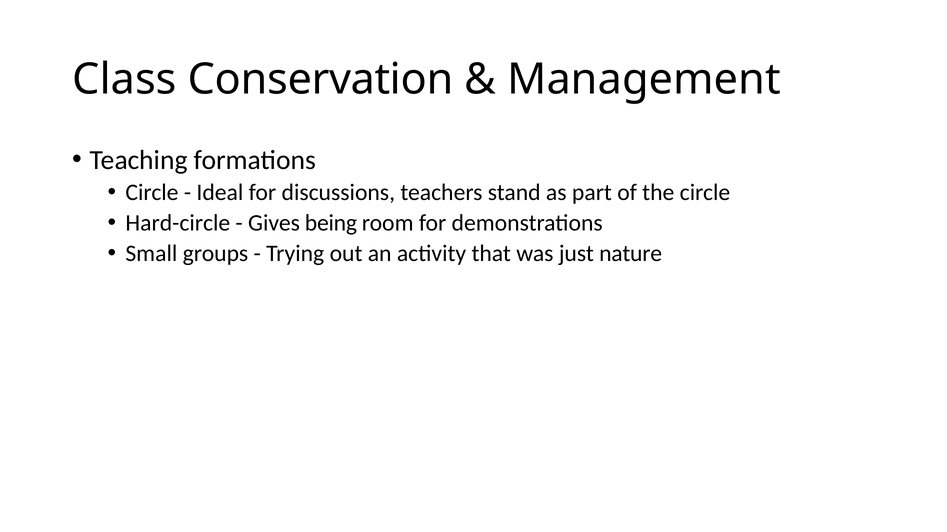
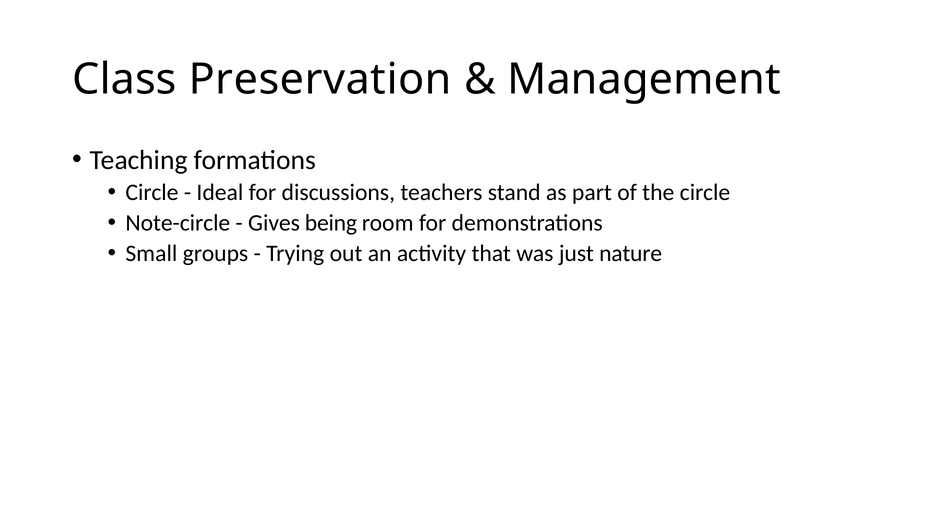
Conservation: Conservation -> Preservation (320, 80)
Hard-circle: Hard-circle -> Note-circle (178, 223)
